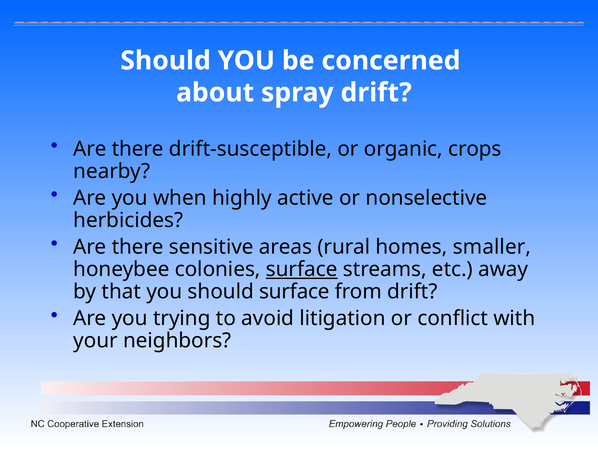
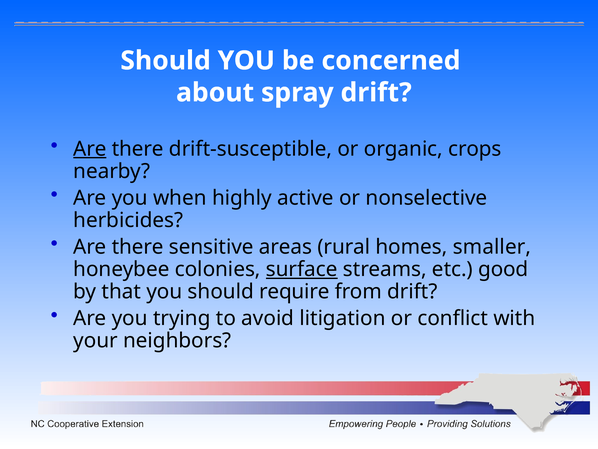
Are underline: none -> present (90, 149)
away: away -> good (503, 269)
should surface: surface -> require (294, 291)
